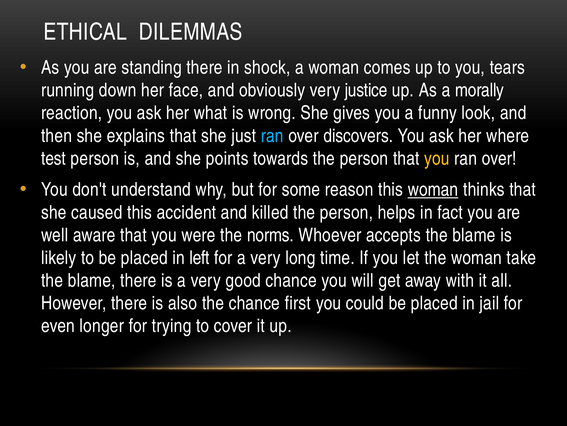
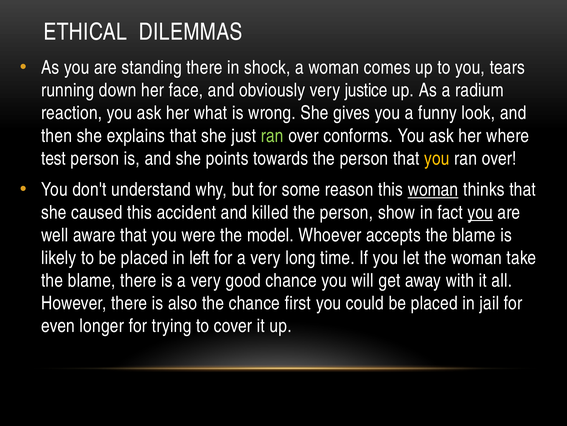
morally: morally -> radium (479, 90)
ran colour: light blue -> light green (272, 136)
discovers: discovers -> conforms (358, 136)
helps: helps -> show (397, 212)
you underline: none -> present (480, 212)
norms: norms -> model (270, 235)
